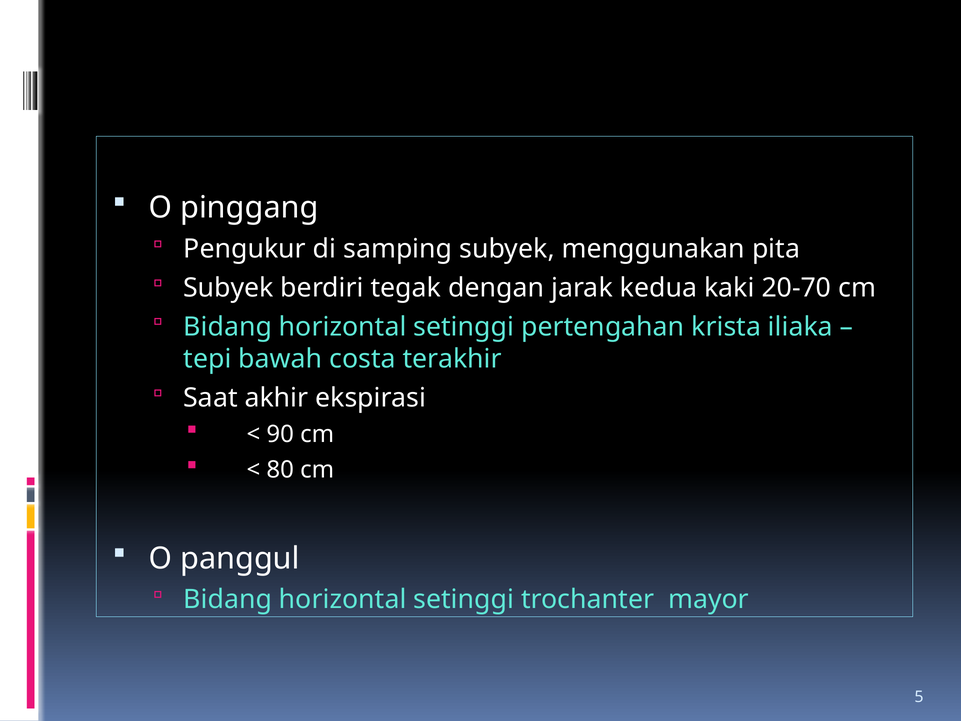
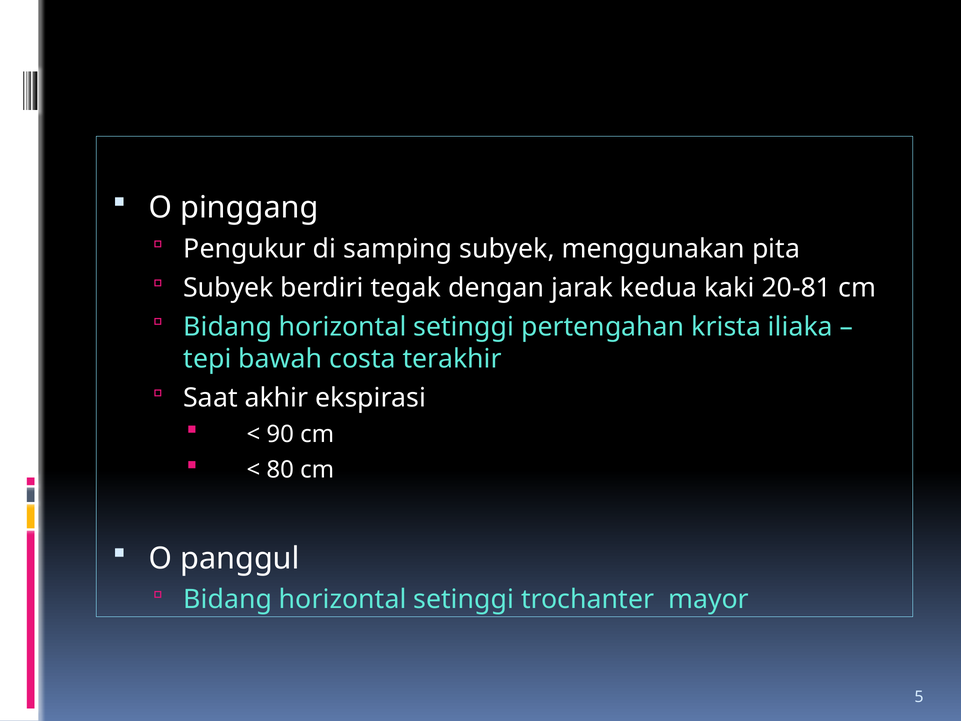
20-70: 20-70 -> 20-81 (796, 288)
